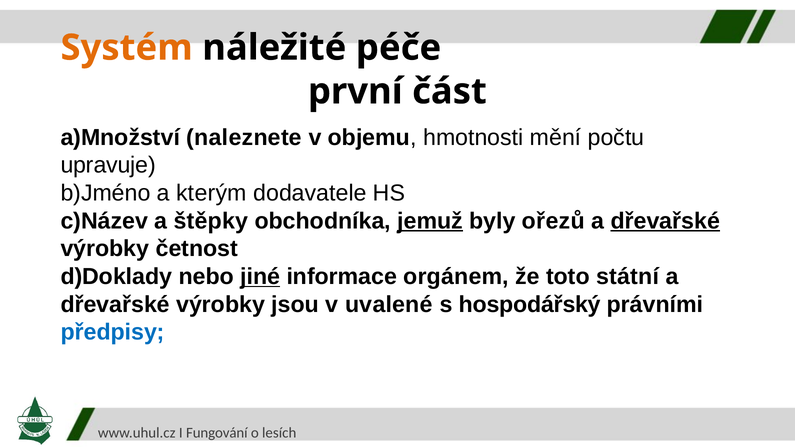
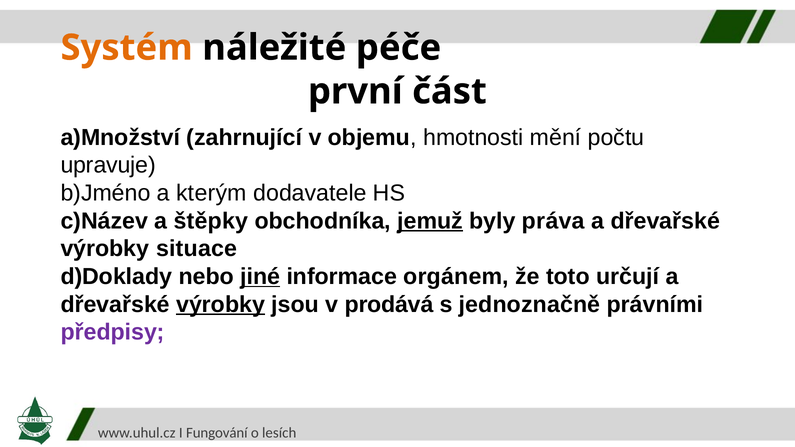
naleznete: naleznete -> zahrnující (244, 137)
ořezů: ořezů -> práva (553, 221)
dřevařské underline: present -> none (665, 221)
četnost: četnost -> situace (197, 249)
státní: státní -> určují (628, 277)
výrobky underline: none -> present (221, 305)
uvalené: uvalené -> prodává (389, 305)
hospodářský: hospodářský -> jednoznačně (530, 305)
předpisy colour: blue -> purple (113, 332)
